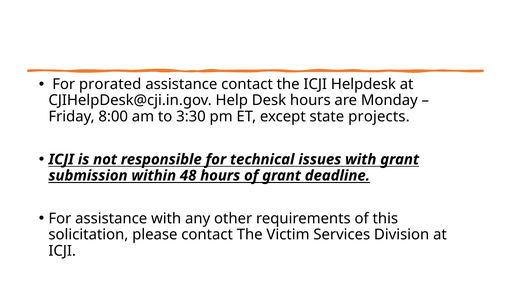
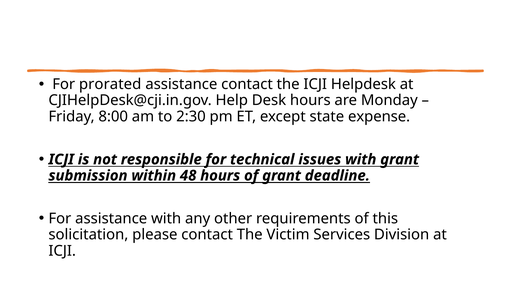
3:30: 3:30 -> 2:30 (191, 116)
projects: projects -> expense (379, 116)
